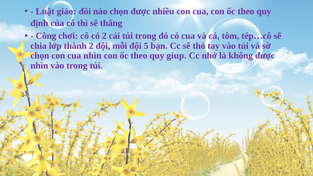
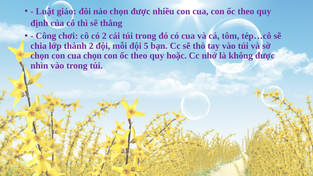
cua nhìn: nhìn -> chọn (92, 56)
giup: giup -> hoặc (177, 56)
